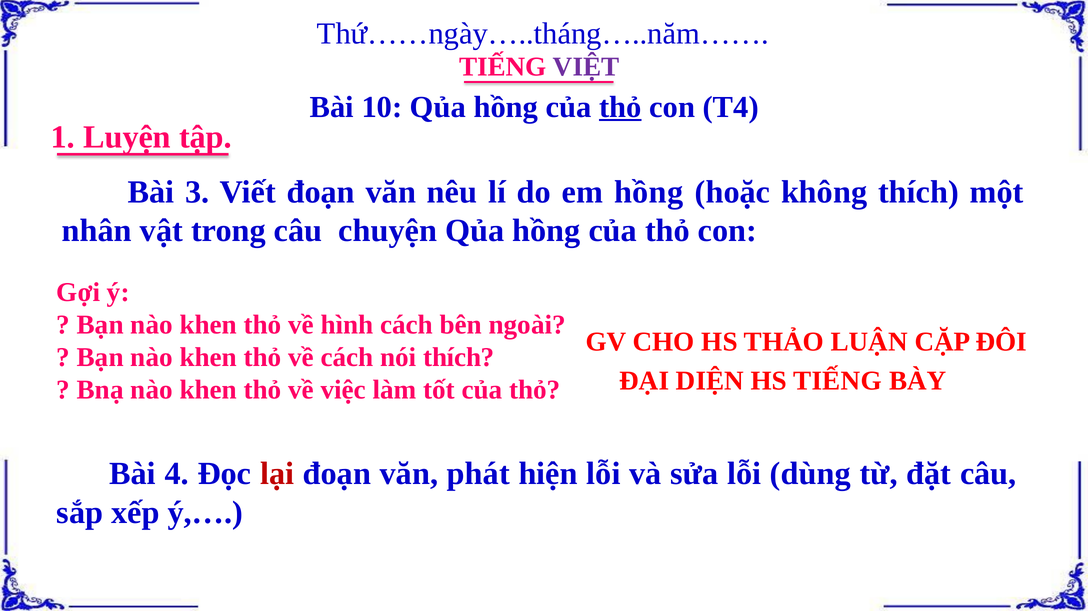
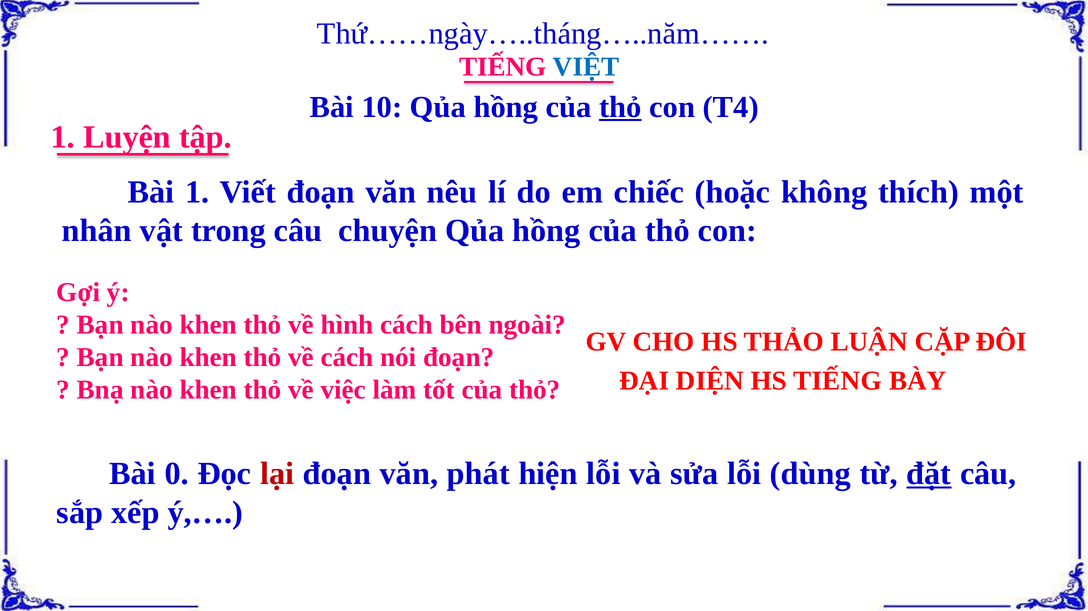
VIỆT colour: purple -> blue (586, 67)
Bài 3: 3 -> 1 (197, 192)
em hồng: hồng -> chiếc (649, 192)
nói thích: thích -> đoạn (459, 358)
4: 4 -> 0 (177, 474)
đặt underline: none -> present (929, 474)
